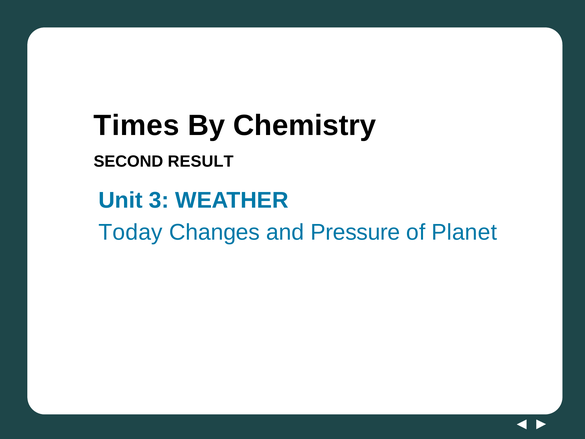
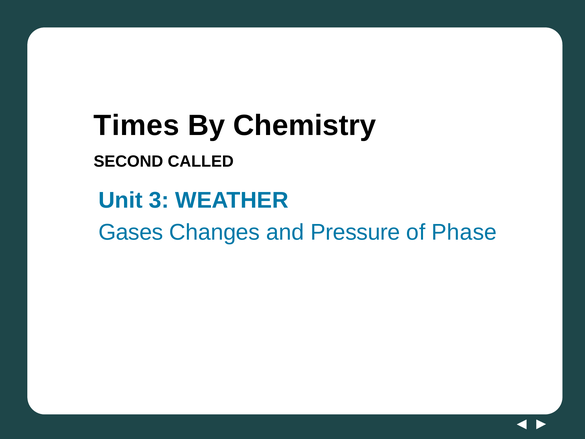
RESULT: RESULT -> CALLED (201, 162)
Today: Today -> Gases (131, 232)
Planet: Planet -> Phase (464, 232)
